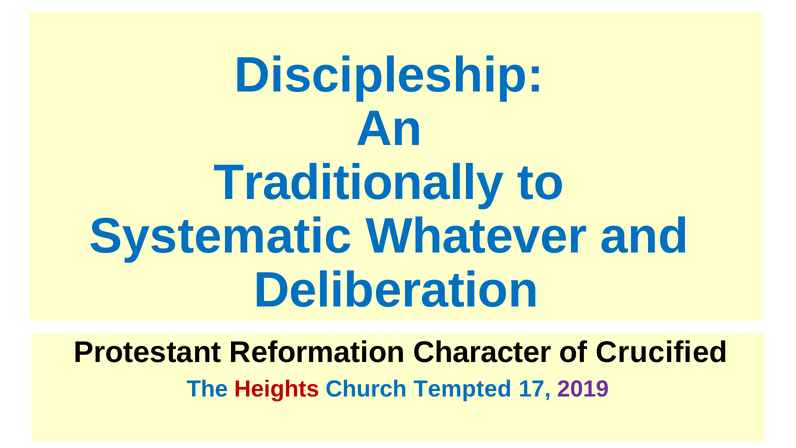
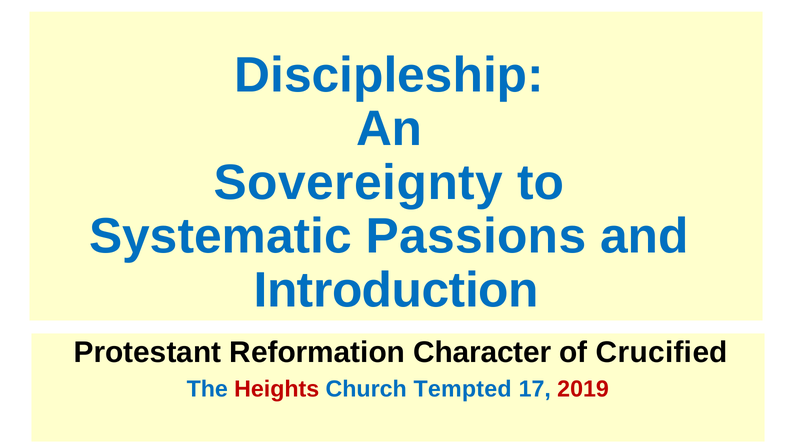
Traditionally: Traditionally -> Sovereignty (358, 183)
Whatever: Whatever -> Passions (476, 236)
Deliberation: Deliberation -> Introduction (396, 290)
2019 colour: purple -> red (583, 389)
